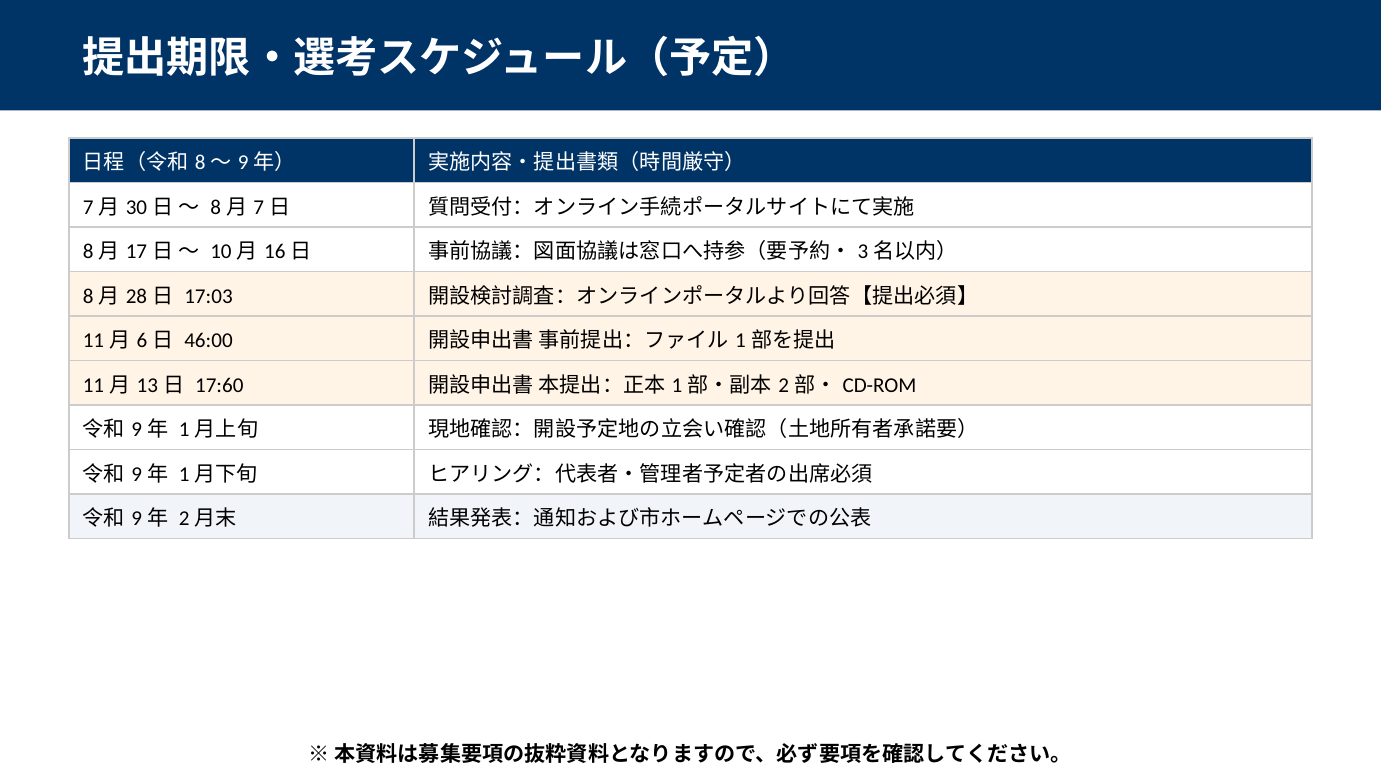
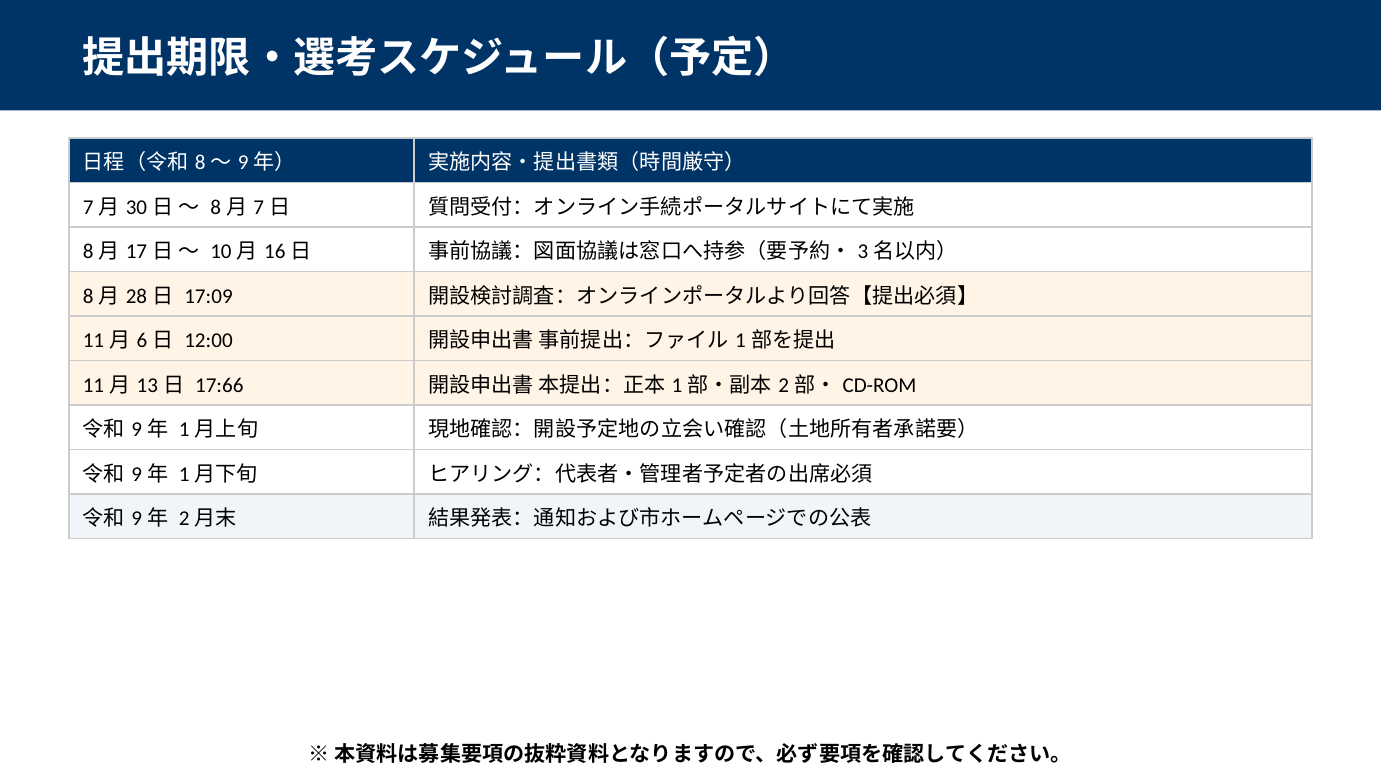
17:03: 17:03 -> 17:09 (208, 296)
46:00: 46:00 -> 12:00 (208, 341)
17:60: 17:60 -> 17:66 (219, 385)
